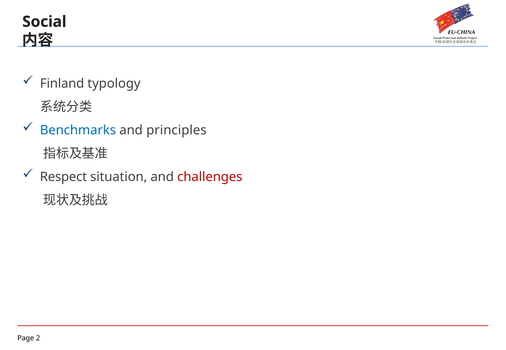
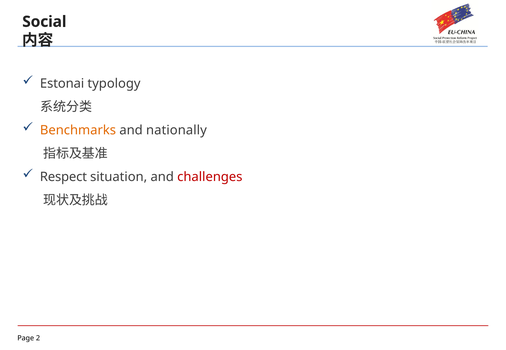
Finland: Finland -> Estonai (62, 84)
Benchmarks colour: blue -> orange (78, 130)
principles: principles -> nationally (176, 130)
